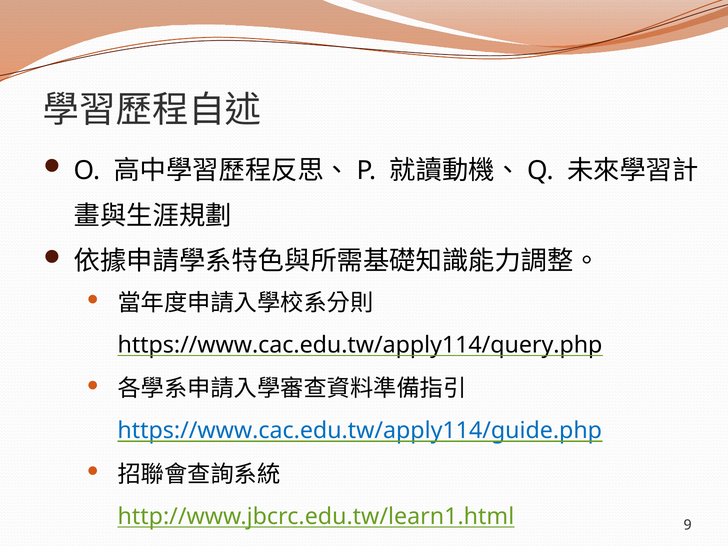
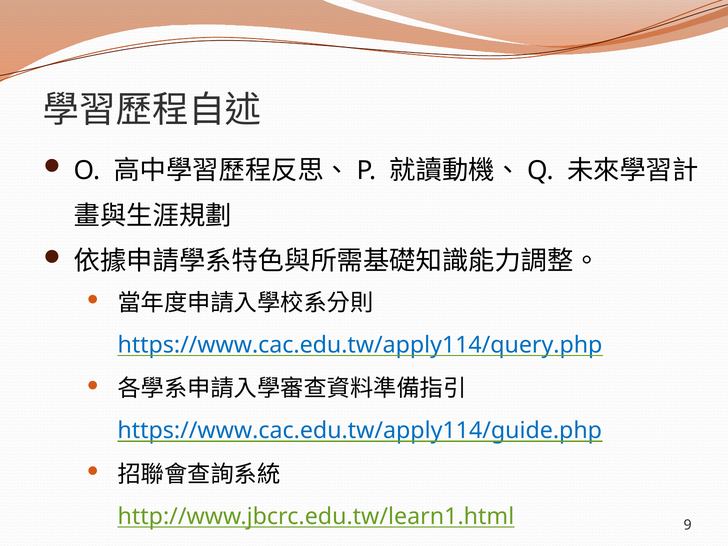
https://www.cac.edu.tw/apply114/query.php colour: black -> blue (360, 345)
